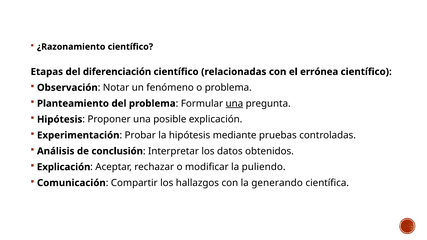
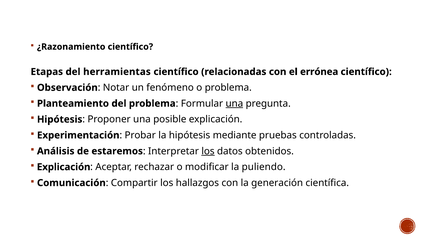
diferenciación: diferenciación -> herramientas (117, 72)
conclusión: conclusión -> estaremos (117, 151)
los underline: none -> present (208, 151)
generando: generando -> generación (277, 183)
